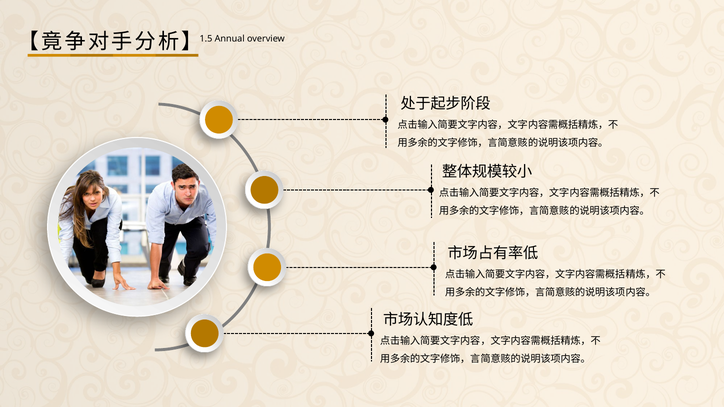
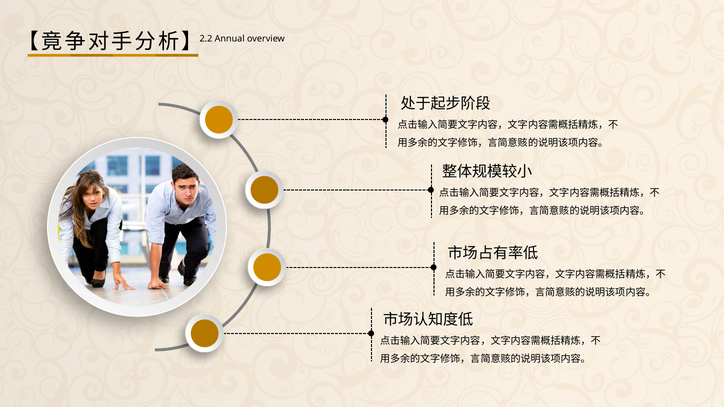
1.5: 1.5 -> 2.2 (206, 39)
